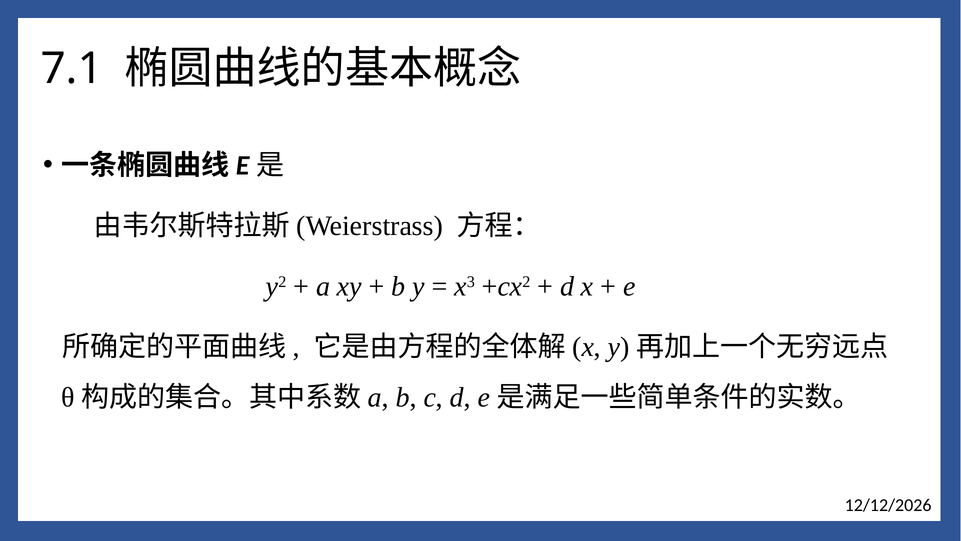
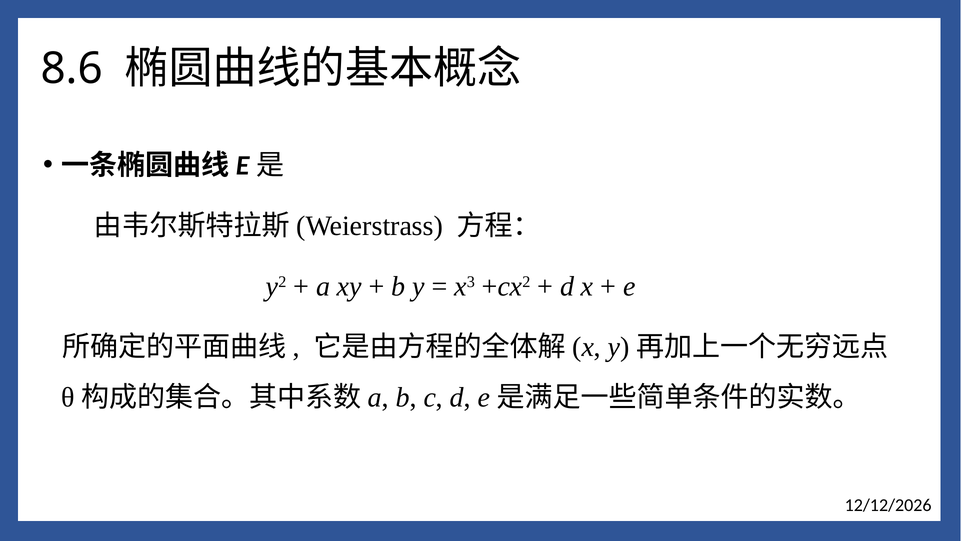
7.1: 7.1 -> 8.6 (72, 69)
